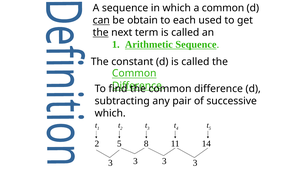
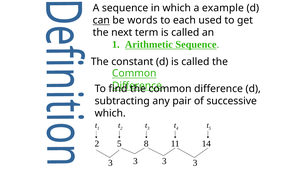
a common: common -> example (223, 8)
obtain: obtain -> words (142, 20)
the underline: present -> none (101, 33)
